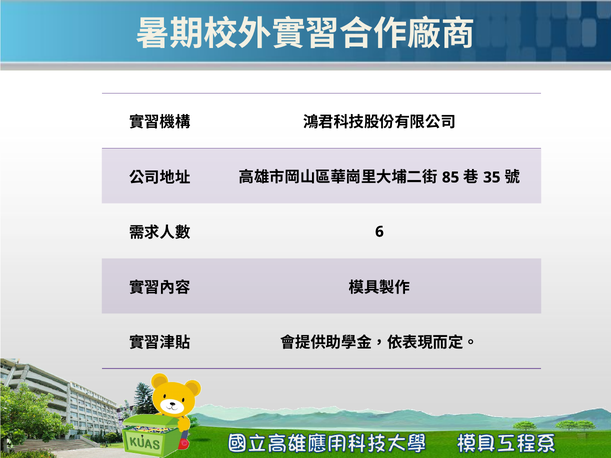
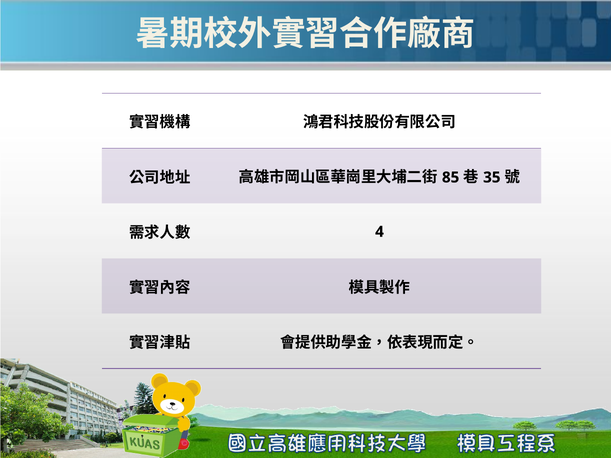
6: 6 -> 4 (379, 232)
